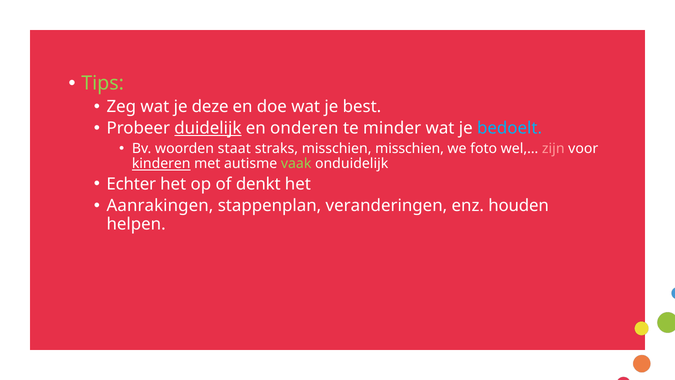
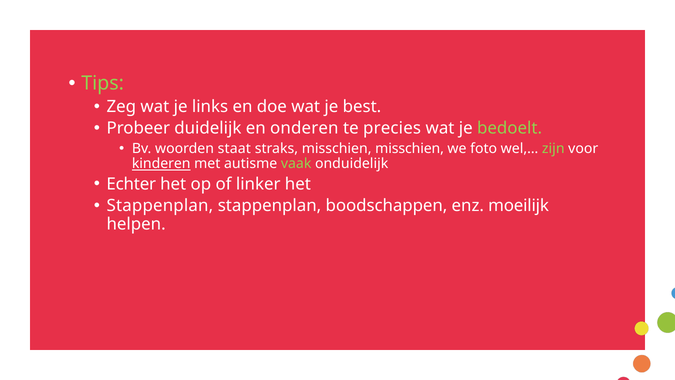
deze: deze -> links (210, 107)
duidelijk underline: present -> none (208, 128)
minder: minder -> precies (392, 128)
bedoelt colour: light blue -> light green (510, 128)
zijn colour: pink -> light green (553, 148)
denkt: denkt -> linker (258, 184)
Aanrakingen: Aanrakingen -> Stappenplan (160, 206)
veranderingen: veranderingen -> boodschappen (386, 206)
houden: houden -> moeilijk (519, 206)
